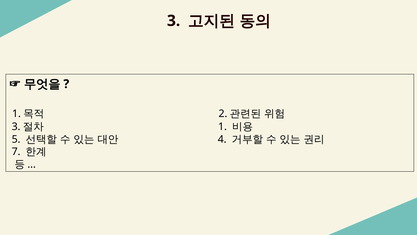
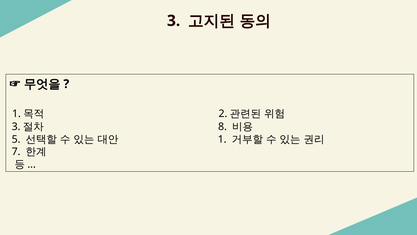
1: 1 -> 8 (223, 126)
4: 4 -> 1 (222, 139)
